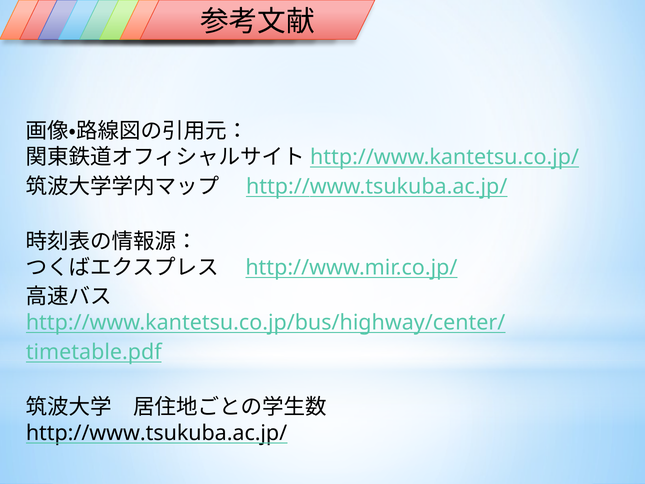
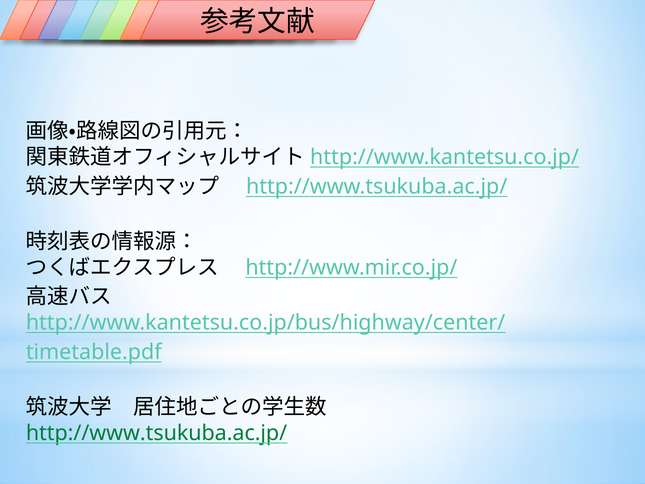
http://www.tsukuba.ac.jp/ colour: black -> green (157, 433)
